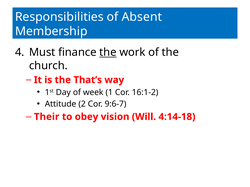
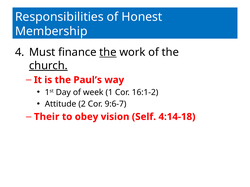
Absent: Absent -> Honest (142, 17)
church underline: none -> present (48, 66)
That’s: That’s -> Paul’s (88, 80)
Will: Will -> Self (144, 117)
